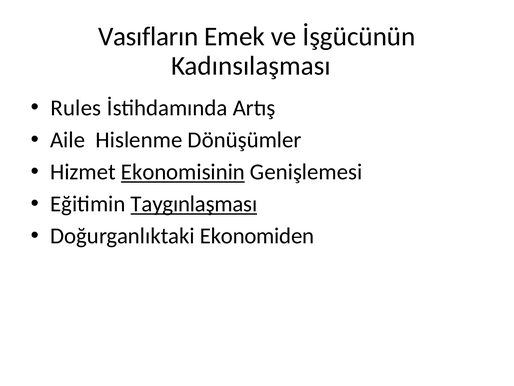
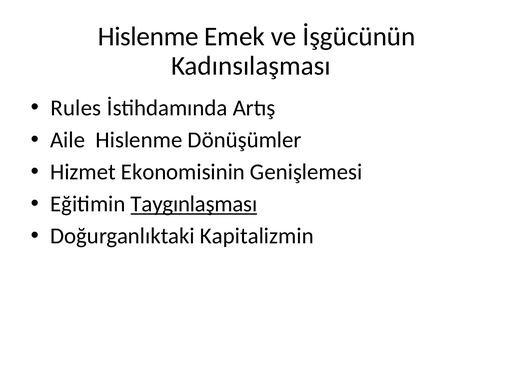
Vasıfların: Vasıfların -> Hislenme (148, 36)
Ekonomisinin underline: present -> none (183, 172)
Ekonomiden: Ekonomiden -> Kapitalizmin (257, 236)
